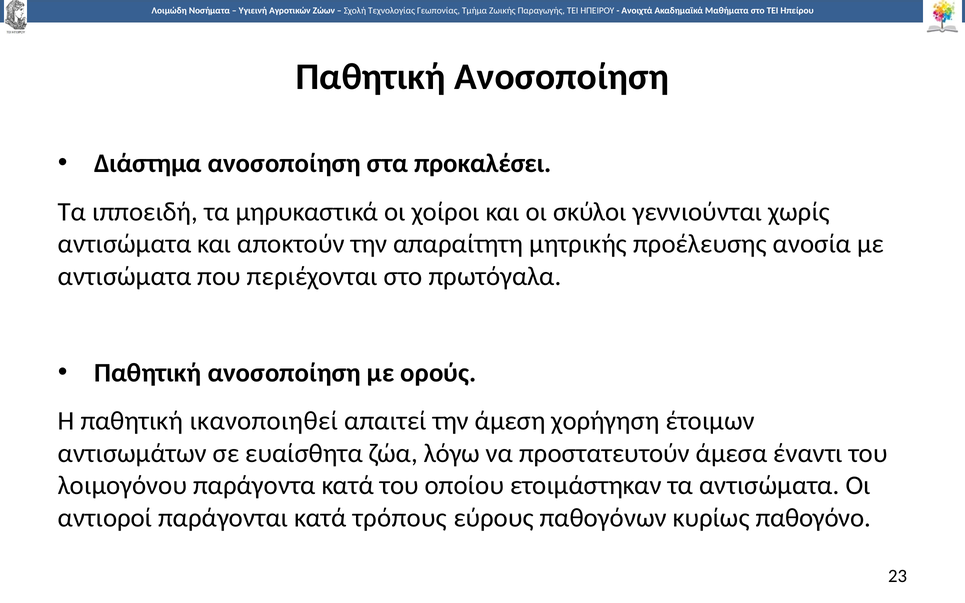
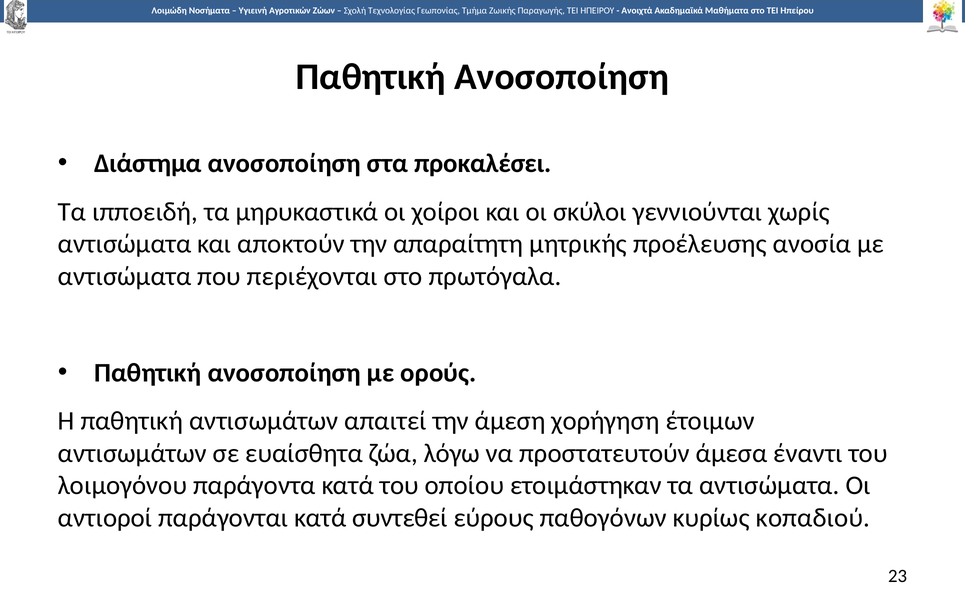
παθητική ικανοποιηθεί: ικανοποιηθεί -> αντισωμάτων (264, 421)
τρόπους: τρόπους -> συντεθεί (400, 518)
παθογόνο: παθογόνο -> κοπαδιού (813, 518)
